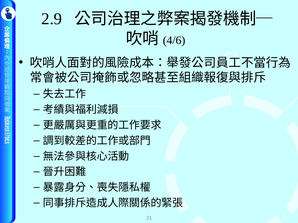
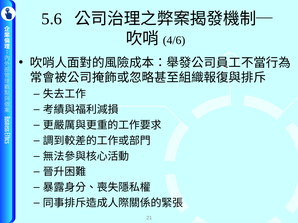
2.9: 2.9 -> 5.6 (52, 19)
